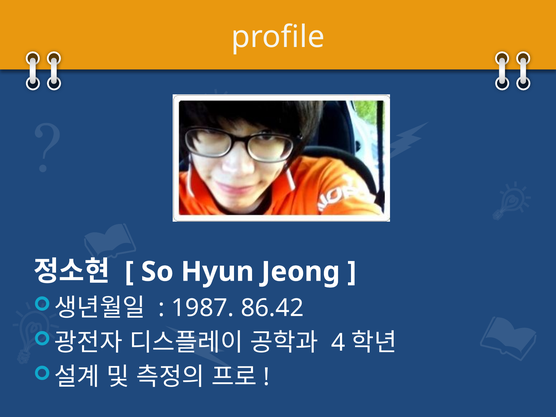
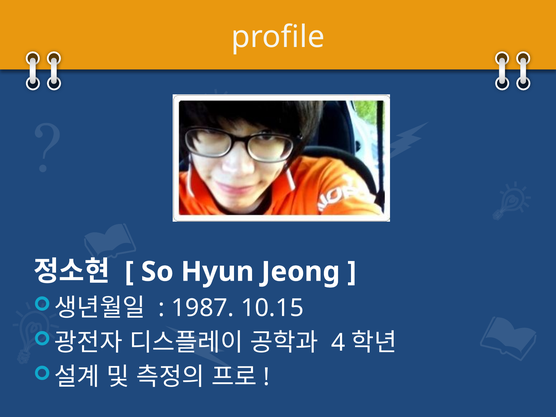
86.42: 86.42 -> 10.15 (272, 308)
